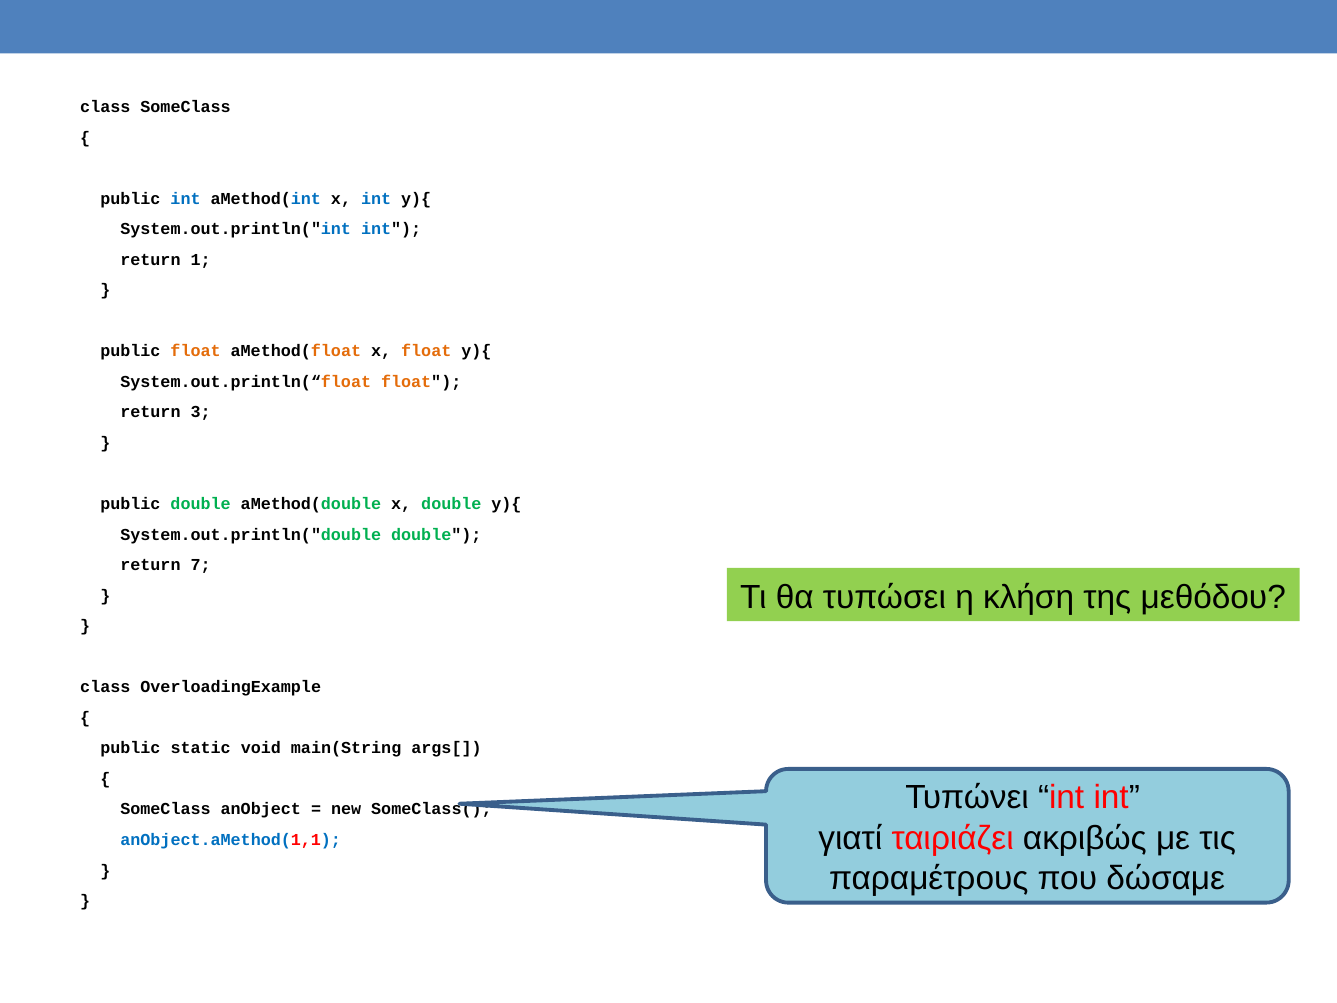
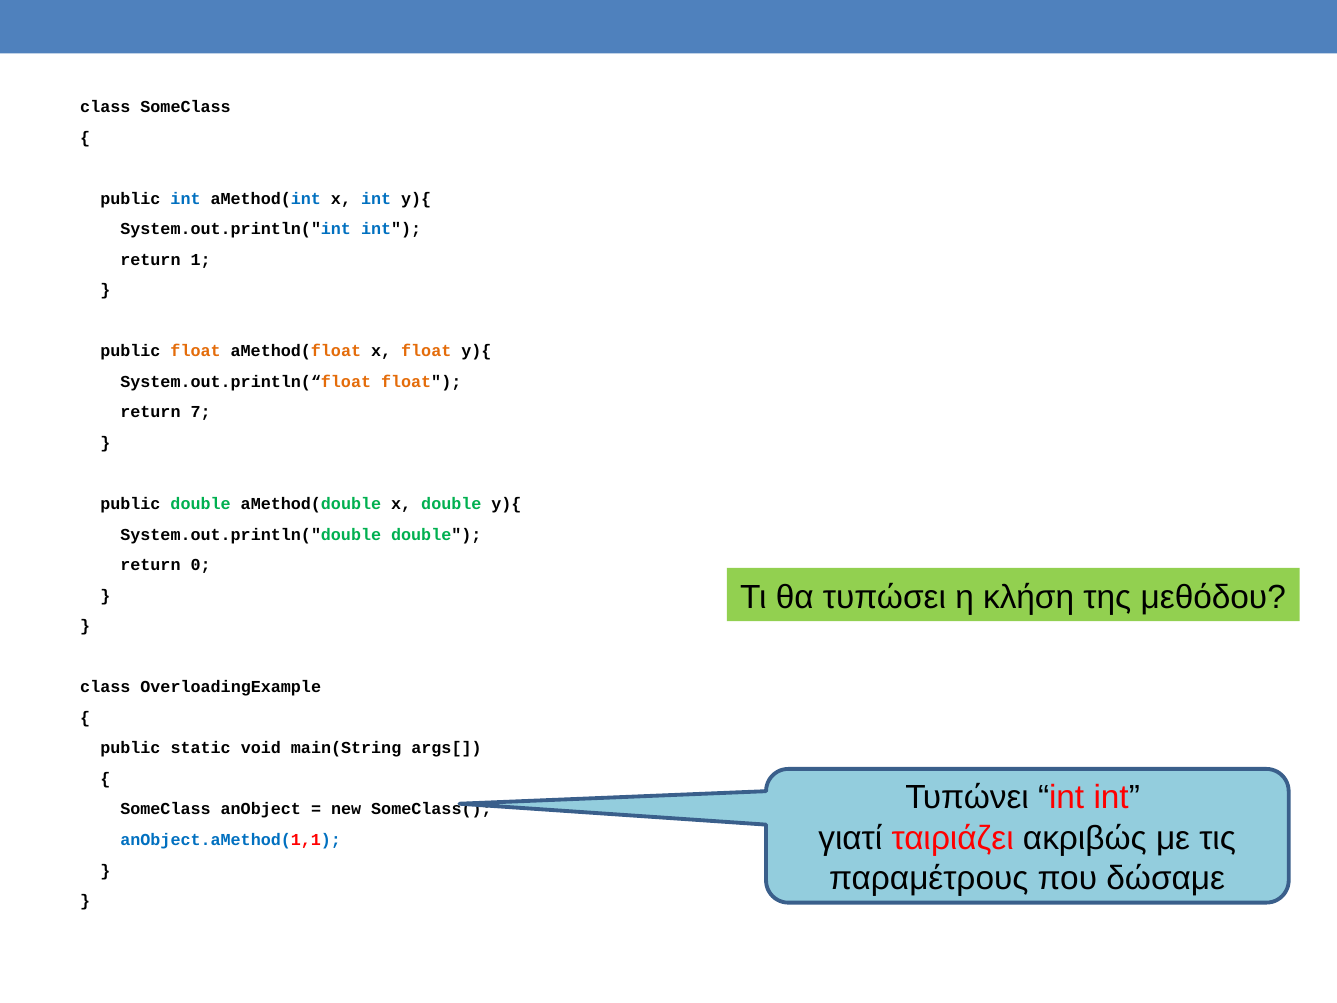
3: 3 -> 7 (201, 412)
7: 7 -> 0 (201, 565)
